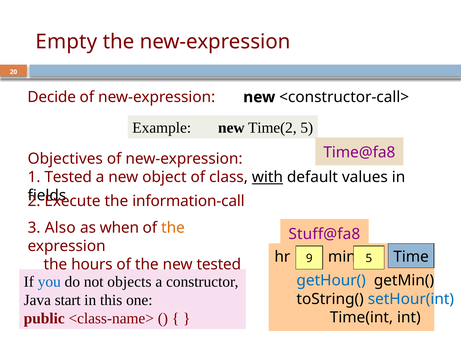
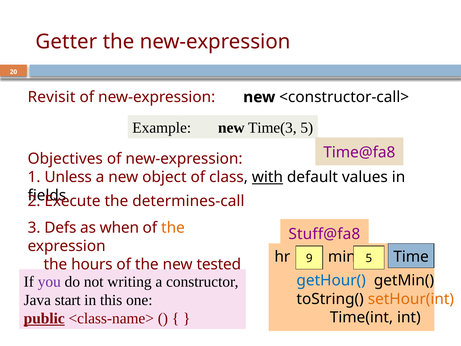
Empty: Empty -> Getter (66, 42)
Decide: Decide -> Revisit (52, 97)
Time(2: Time(2 -> Time(3 (272, 128)
1 Tested: Tested -> Unless (68, 177)
information-call: information-call -> determines-call (188, 201)
Also: Also -> Defs (60, 227)
you colour: blue -> purple (49, 281)
objects: objects -> writing (129, 281)
setHour(int colour: blue -> orange (411, 299)
public underline: none -> present (44, 318)
